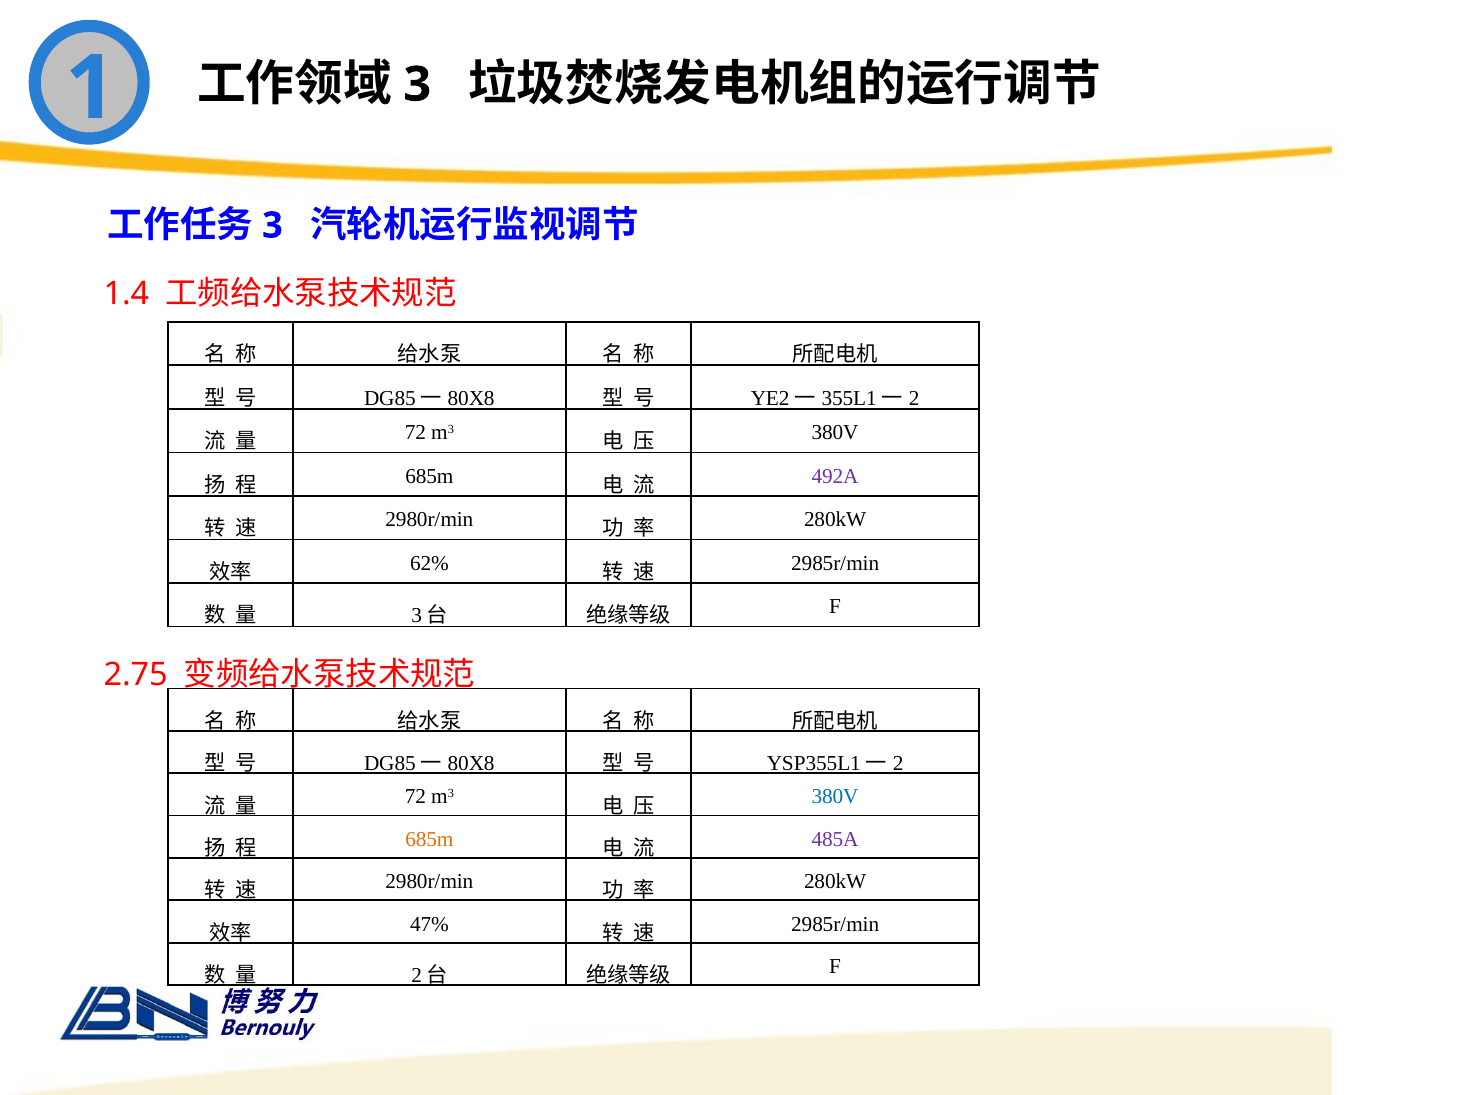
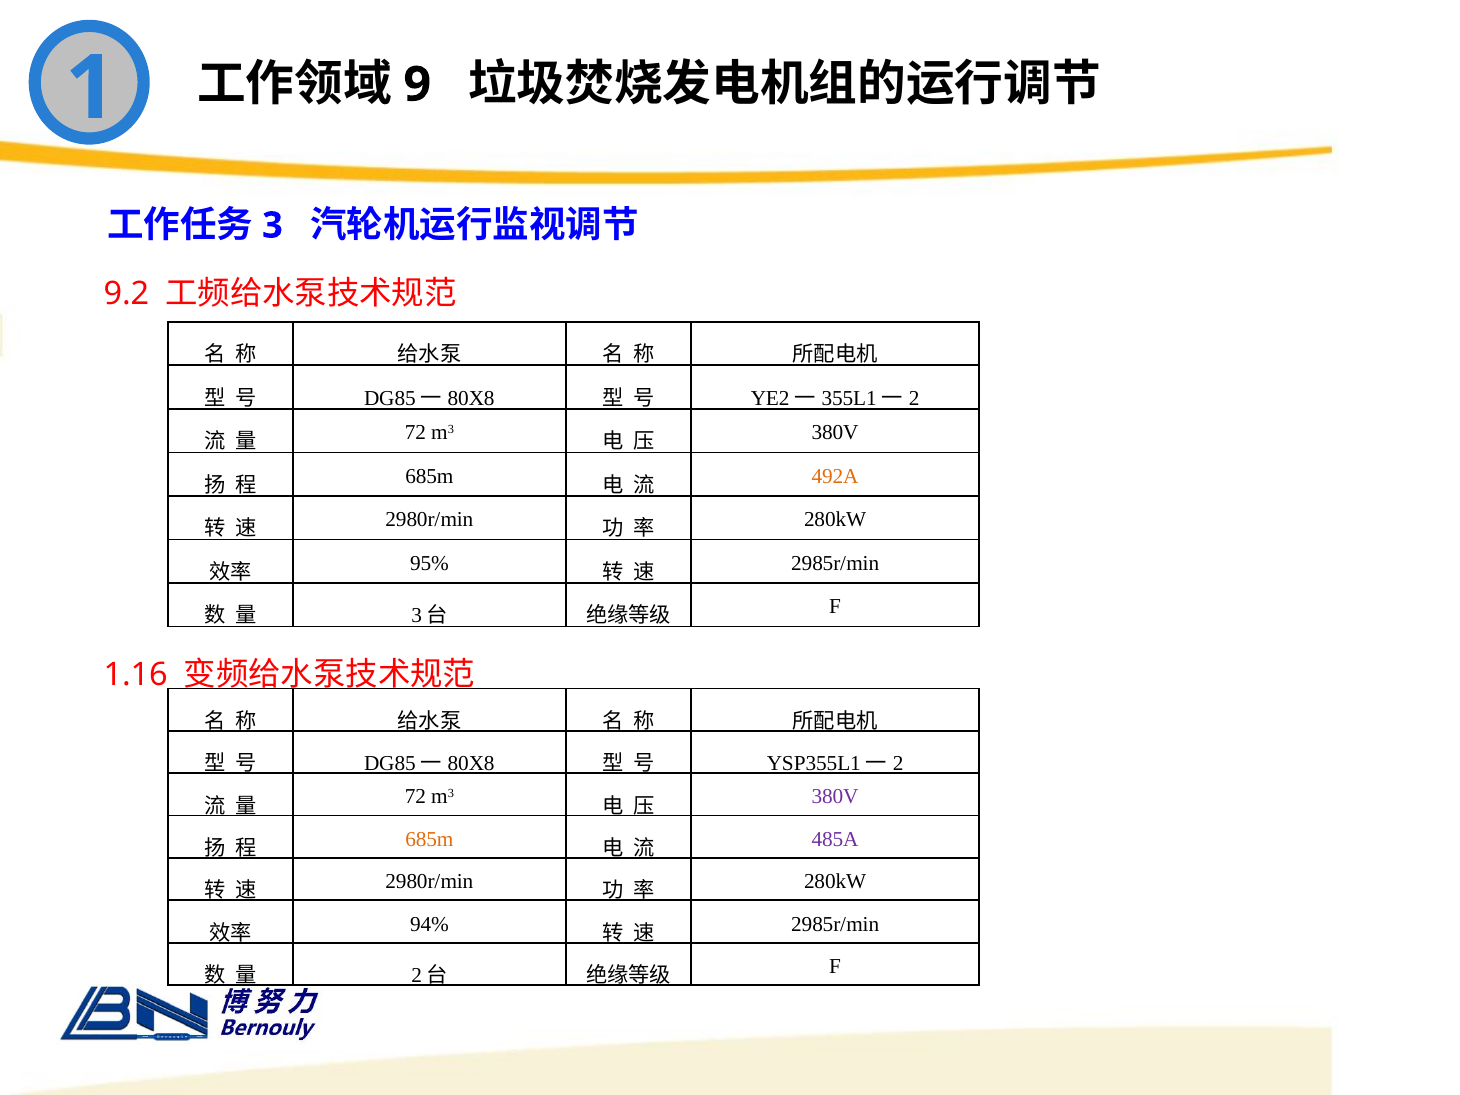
3: 3 -> 9 (417, 85)
1.4: 1.4 -> 9.2 (126, 294)
492A colour: purple -> orange (835, 476)
62%: 62% -> 95% (430, 563)
2.75: 2.75 -> 1.16 (136, 675)
380V colour: blue -> purple (835, 797)
47%: 47% -> 94% (430, 924)
